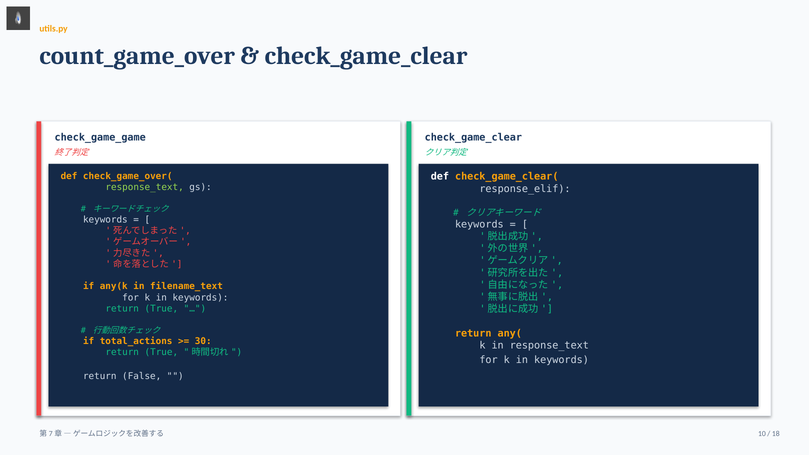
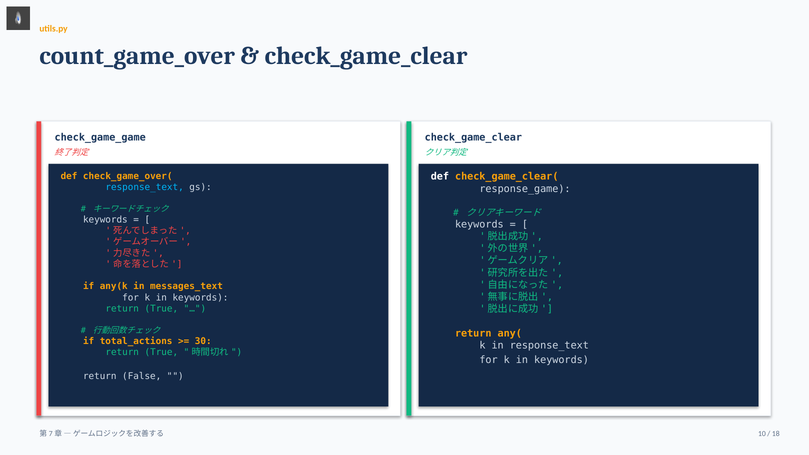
response_text colour: light green -> light blue (145, 187)
response_elif: response_elif -> response_game (525, 189)
filename_text: filename_text -> messages_text (186, 286)
